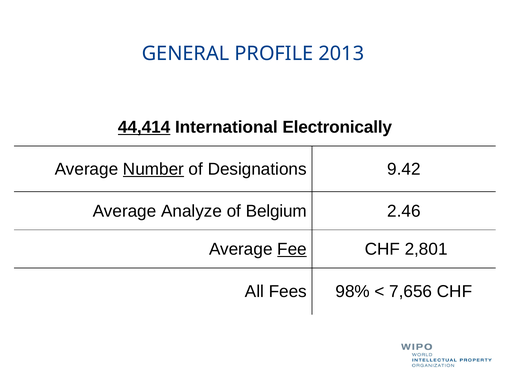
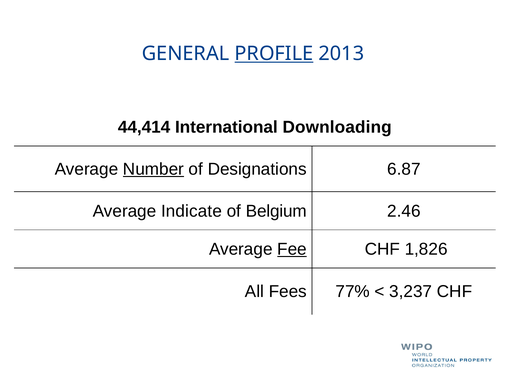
PROFILE underline: none -> present (274, 53)
44,414 underline: present -> none (144, 127)
Electronically: Electronically -> Downloading (337, 127)
9.42: 9.42 -> 6.87 (404, 169)
Analyze: Analyze -> Indicate (191, 211)
2,801: 2,801 -> 1,826 (426, 249)
98%: 98% -> 77% (353, 291)
7,656: 7,656 -> 3,237 (411, 291)
